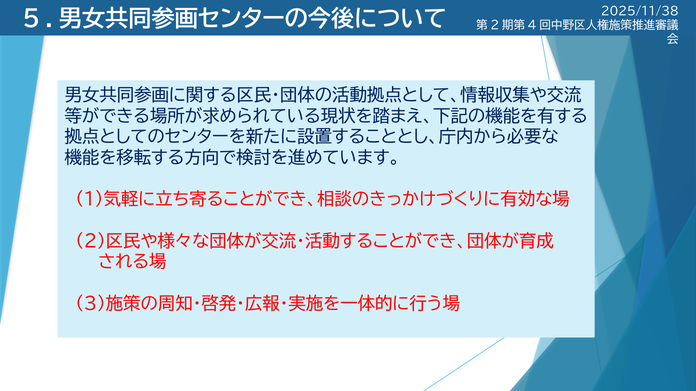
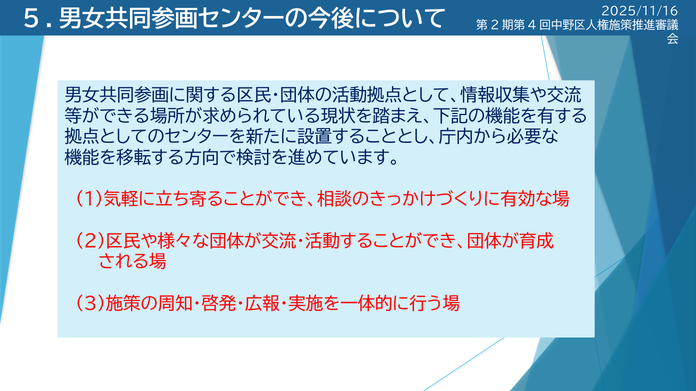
2025/11/38: 2025/11/38 -> 2025/11/16 (640, 11)
